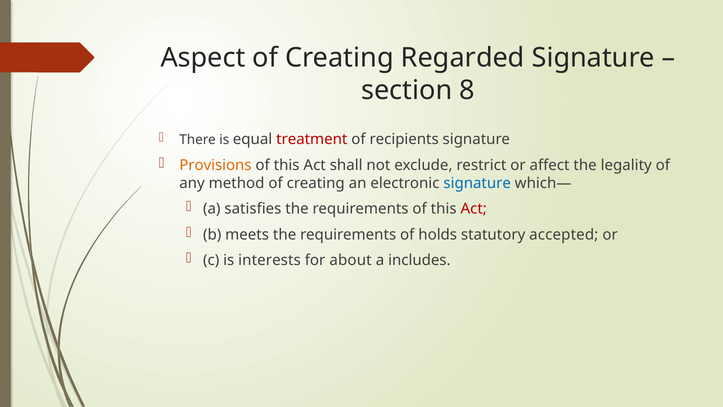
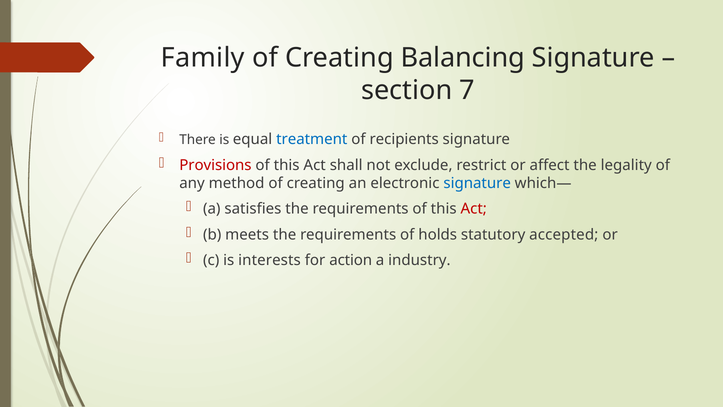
Aspect: Aspect -> Family (203, 58)
Regarded: Regarded -> Balancing (463, 58)
8: 8 -> 7 (467, 90)
treatment colour: red -> blue (312, 139)
Provisions colour: orange -> red (215, 165)
about: about -> action (351, 260)
includes: includes -> industry (419, 260)
